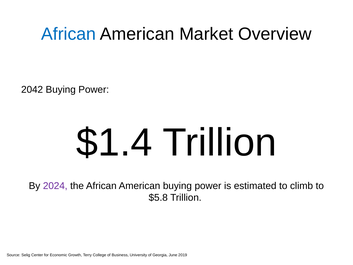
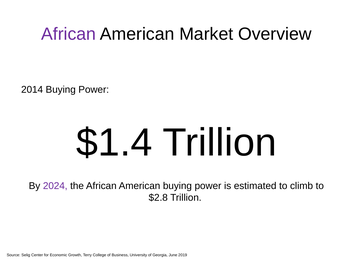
African colour: blue -> purple (69, 34)
2042: 2042 -> 2014 (32, 90)
$5.8: $5.8 -> $2.8 (158, 197)
